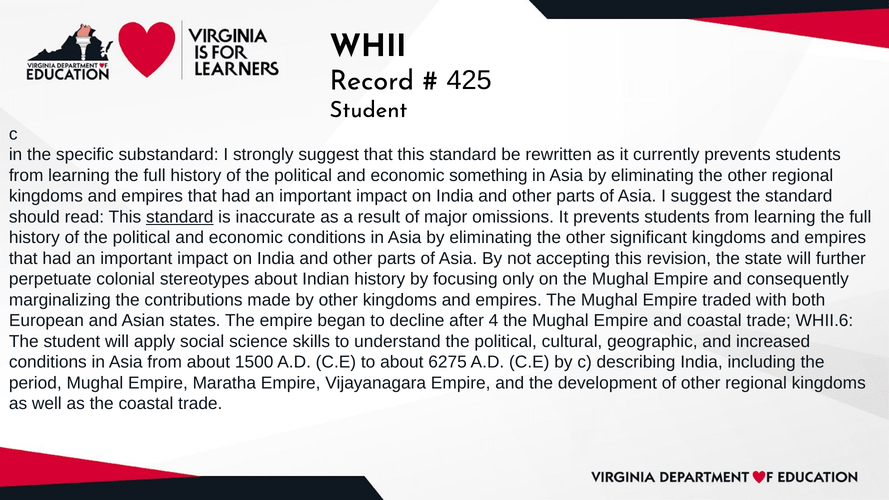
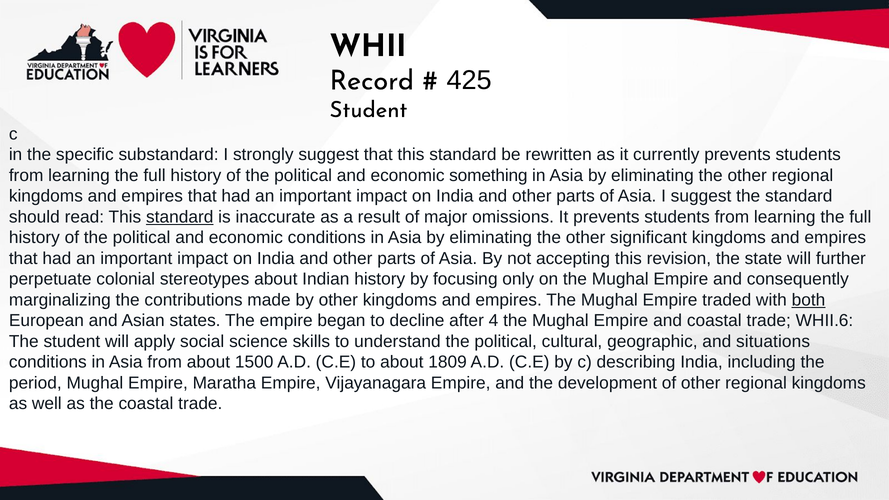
both underline: none -> present (809, 300)
increased: increased -> situations (773, 341)
6275: 6275 -> 1809 (448, 362)
